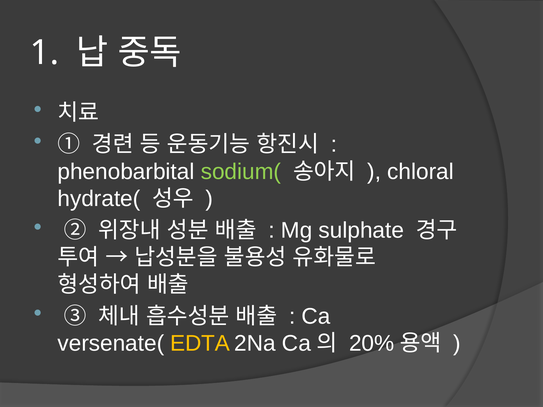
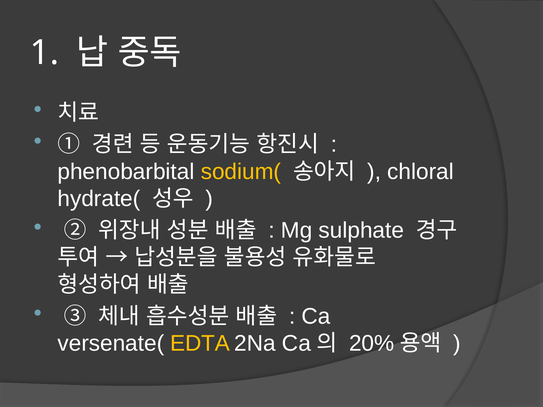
sodium( colour: light green -> yellow (241, 172)
